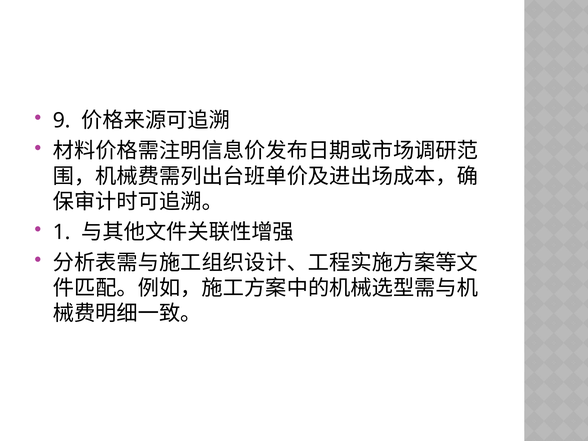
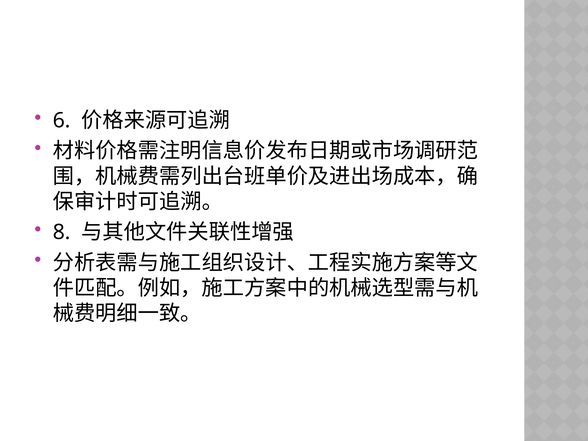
9: 9 -> 6 (62, 121)
1: 1 -> 8 (62, 232)
